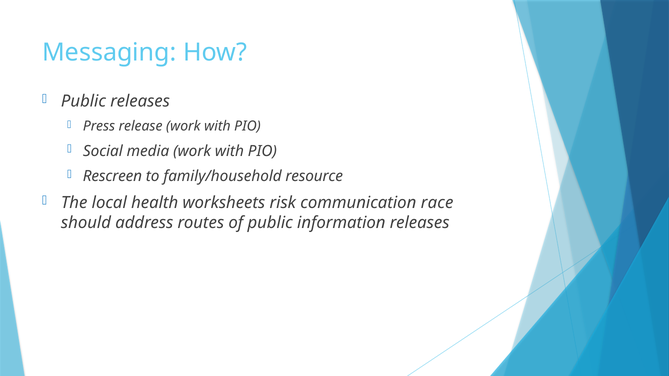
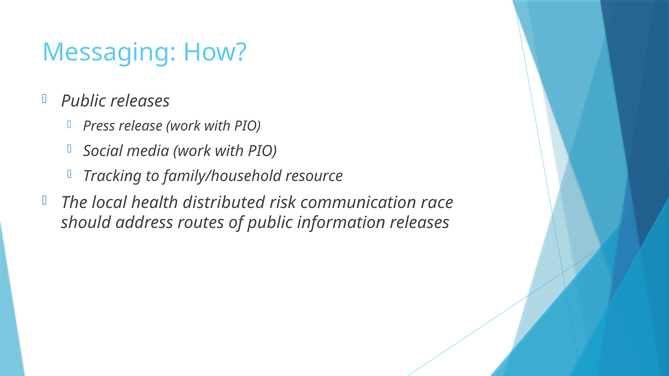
Rescreen: Rescreen -> Tracking (112, 176)
worksheets: worksheets -> distributed (224, 203)
